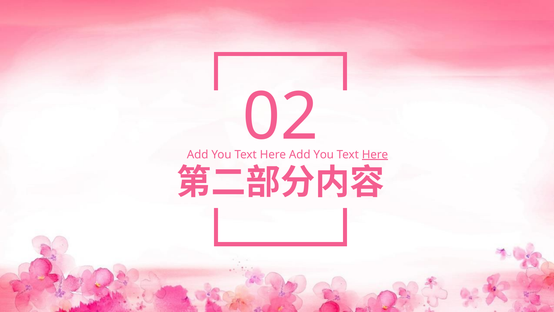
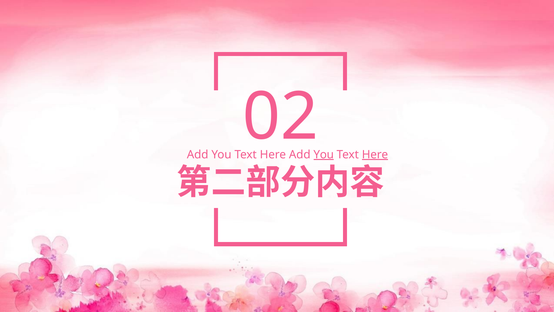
You underline: none -> present (324, 154)
